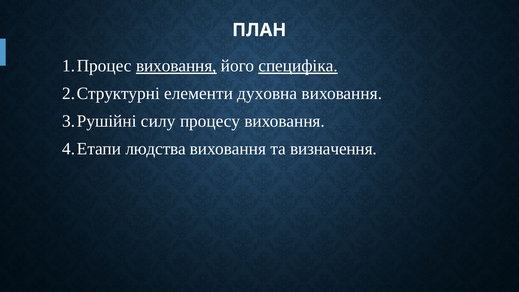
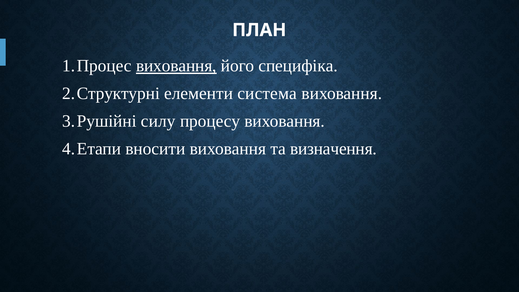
специфіка underline: present -> none (298, 66)
духовна: духовна -> система (267, 94)
людства: людства -> вносити (155, 149)
